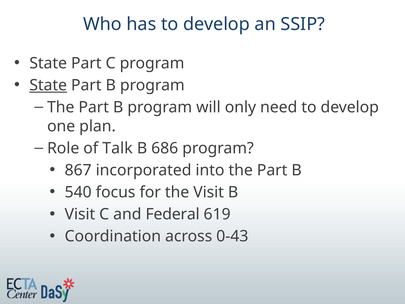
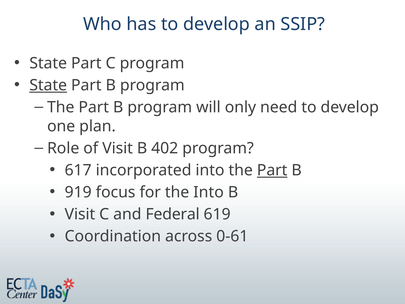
of Talk: Talk -> Visit (118, 148)
686: 686 -> 402 (165, 148)
867: 867 -> 617 (78, 170)
Part underline: none -> present (272, 170)
540: 540 -> 919 (78, 192)
the Visit: Visit -> Into (209, 192)
0-43: 0-43 -> 0-61 (232, 236)
